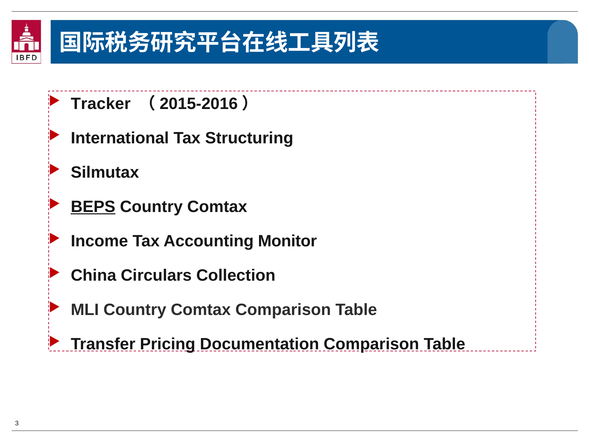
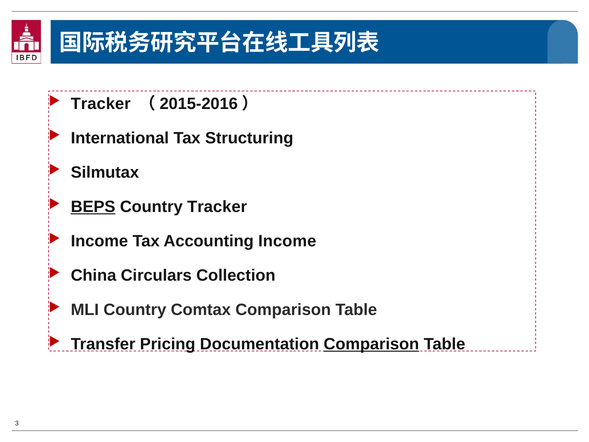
Comtax: Comtax -> Tracker (217, 207)
Accounting Monitor: Monitor -> Income (287, 241)
Comparison underline: none -> present (371, 344)
